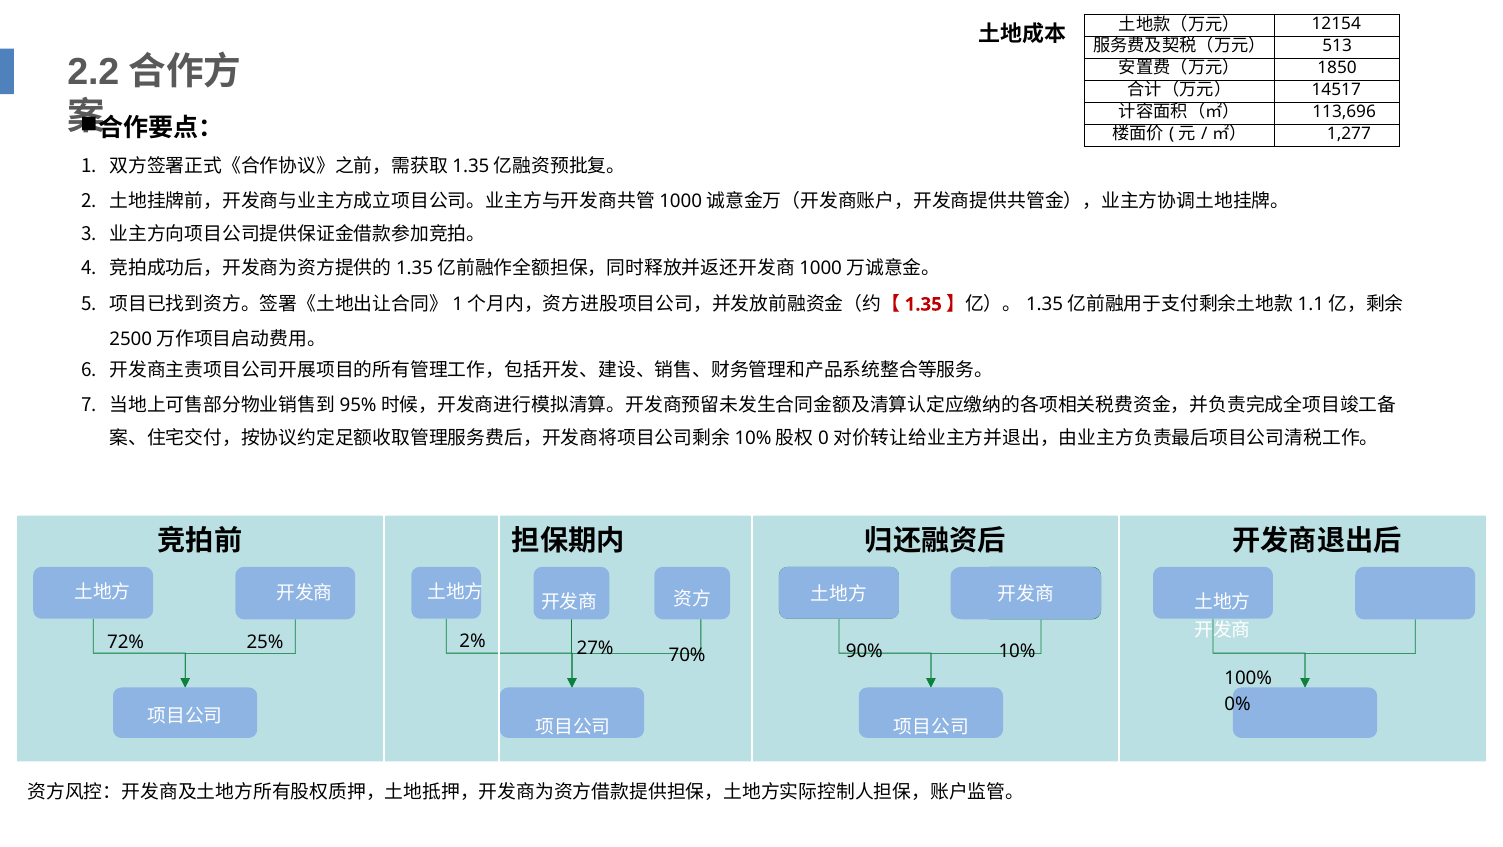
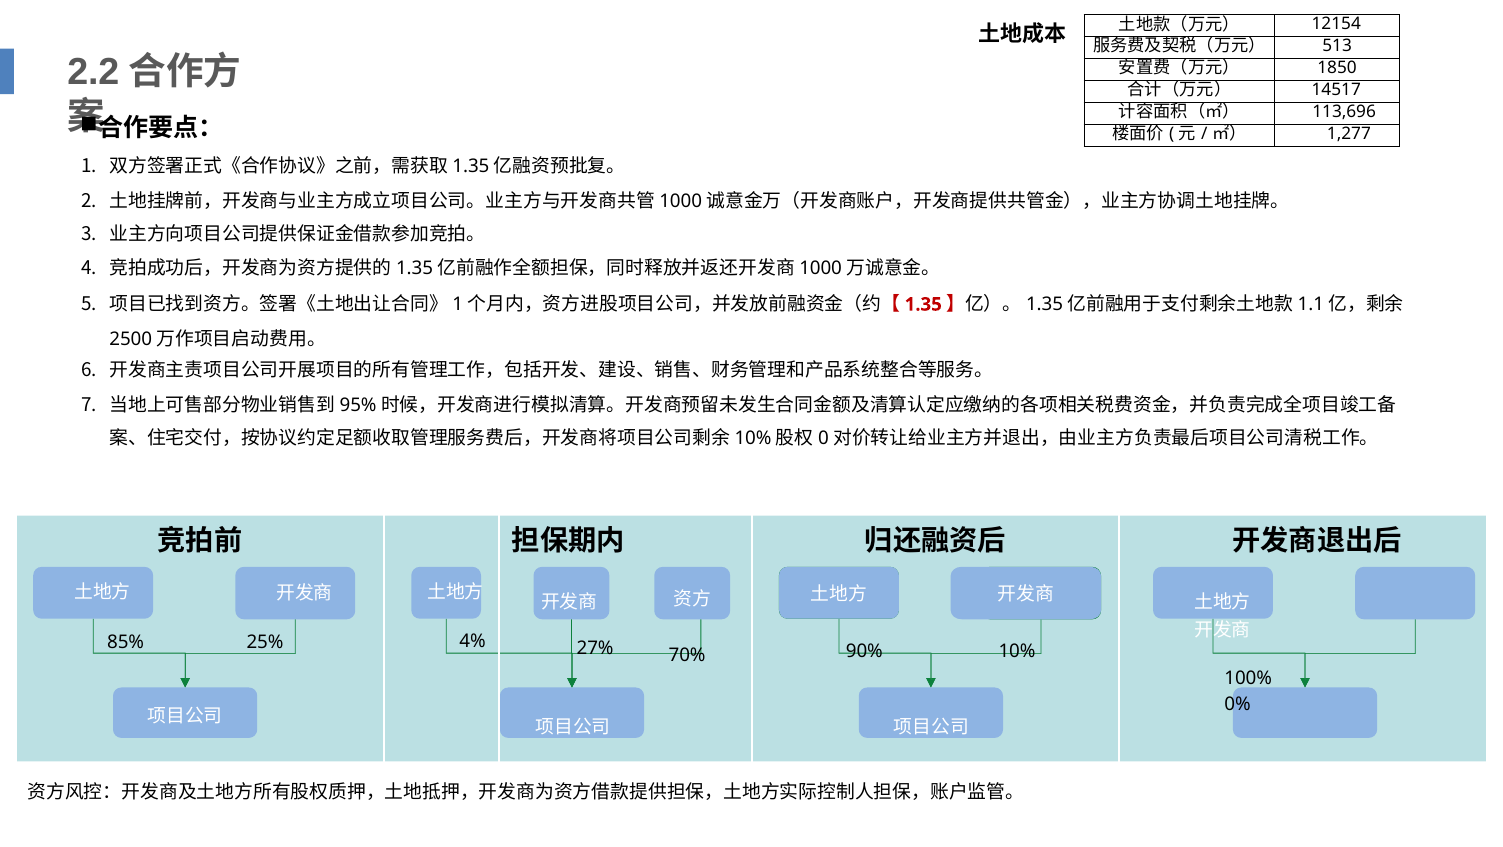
2%: 2% -> 4% (472, 640)
72%: 72% -> 85% (126, 641)
